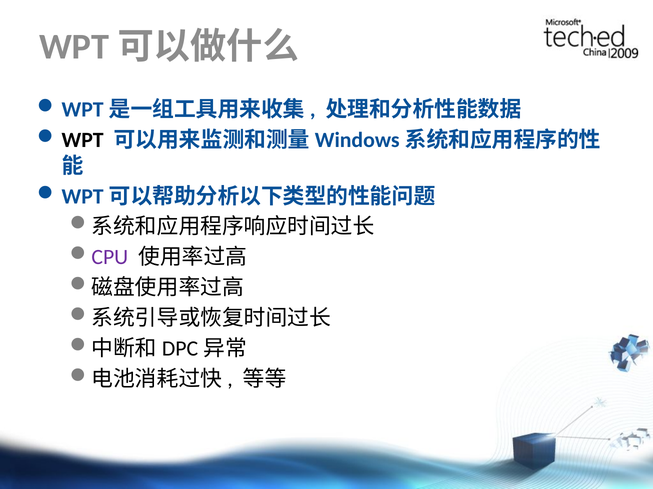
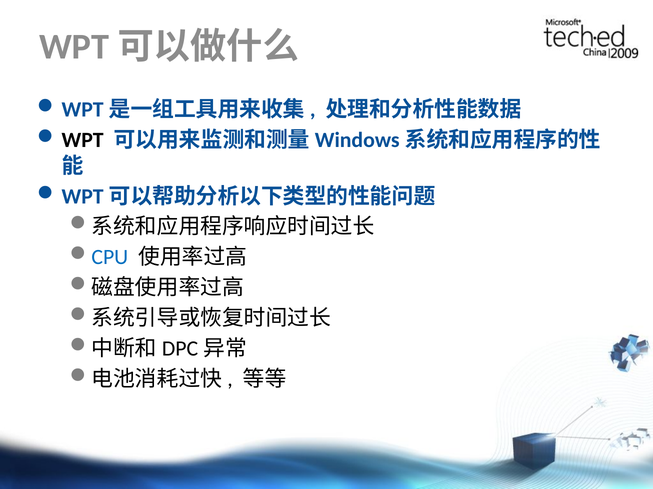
CPU colour: purple -> blue (110, 258)
